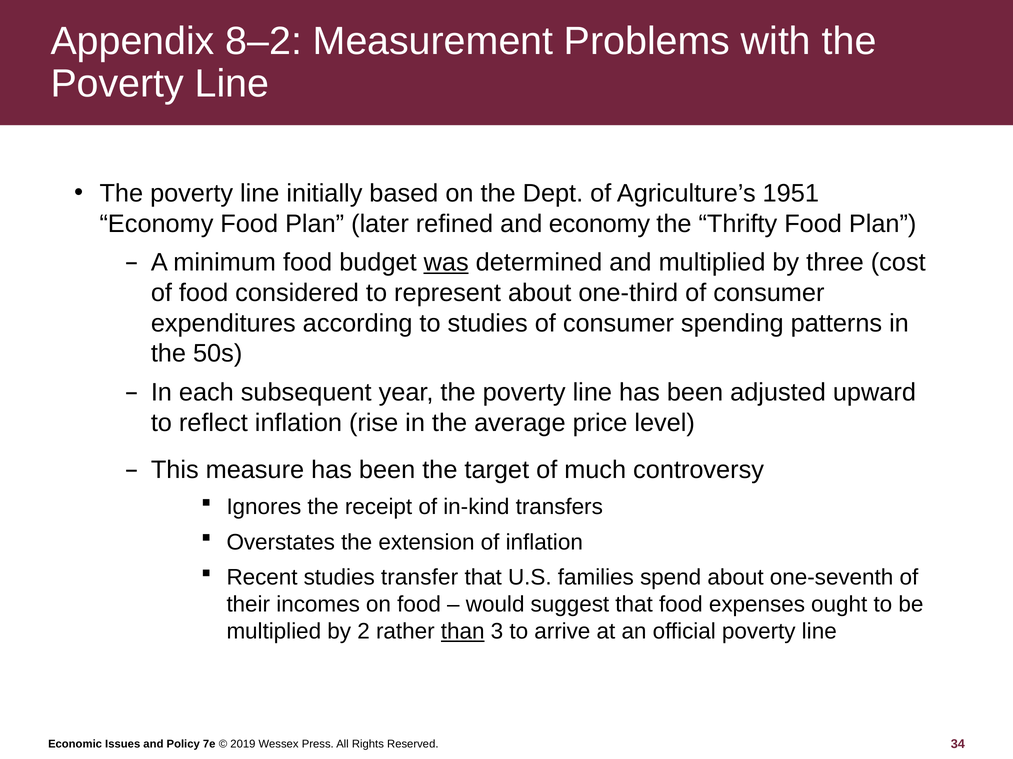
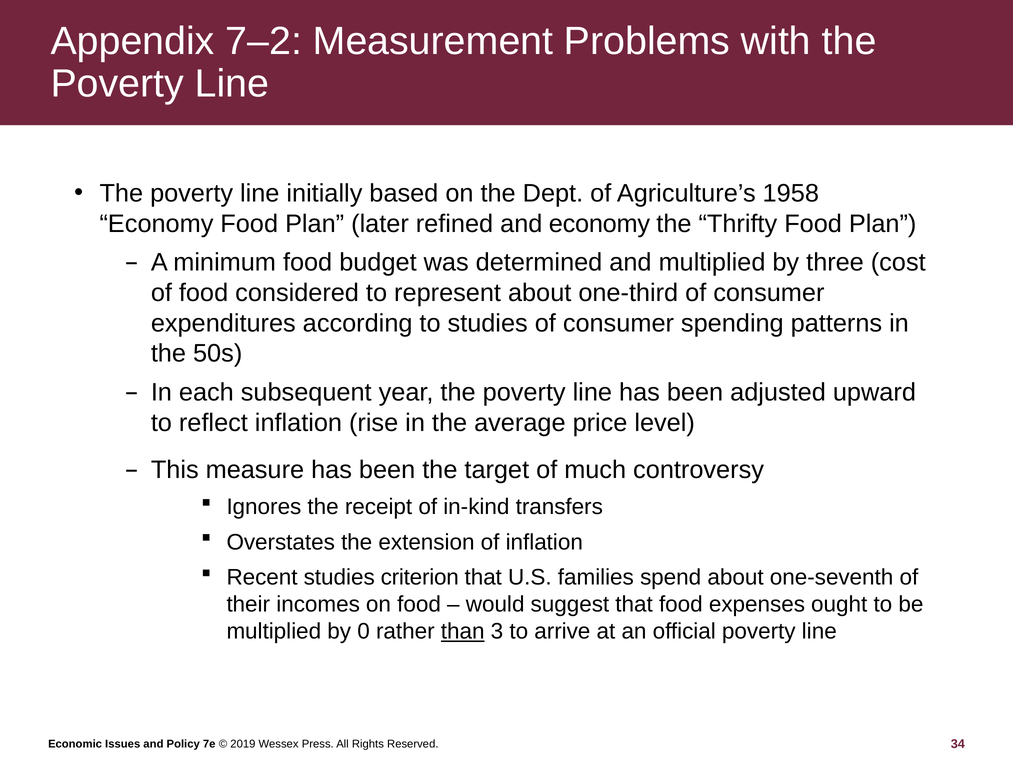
8–2: 8–2 -> 7–2 (264, 41)
1951: 1951 -> 1958 (791, 193)
was underline: present -> none (446, 263)
transfer: transfer -> criterion (420, 578)
2: 2 -> 0 (364, 632)
